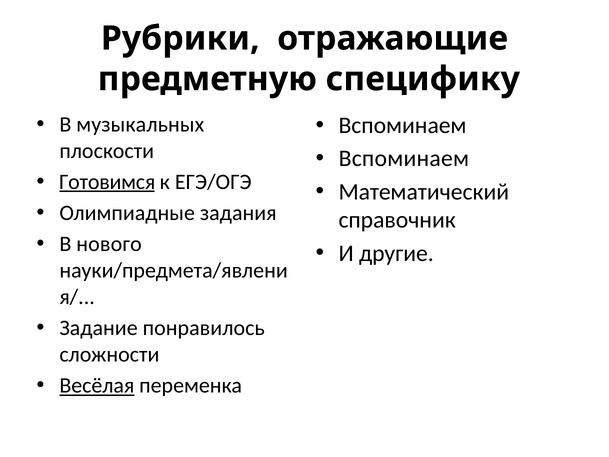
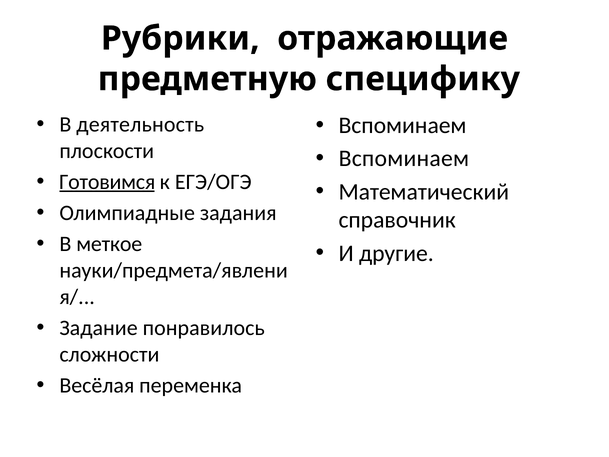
музыкальных: музыкальных -> деятельность (140, 124)
нового: нового -> меткое (109, 244)
Весёлая underline: present -> none (97, 385)
